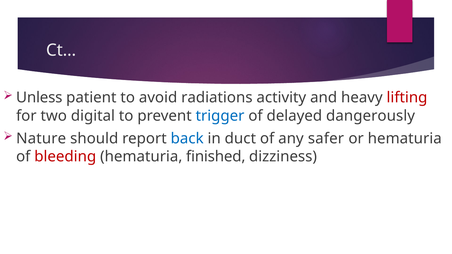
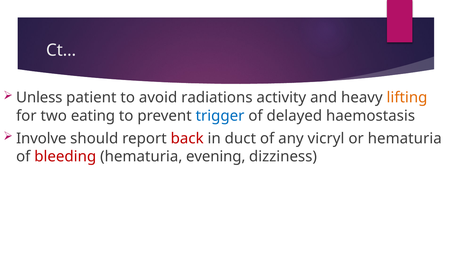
lifting colour: red -> orange (407, 98)
digital: digital -> eating (93, 116)
dangerously: dangerously -> haemostasis (371, 116)
Nature: Nature -> Involve (41, 139)
back colour: blue -> red (187, 139)
safer: safer -> vicryl (326, 139)
finished: finished -> evening (216, 157)
